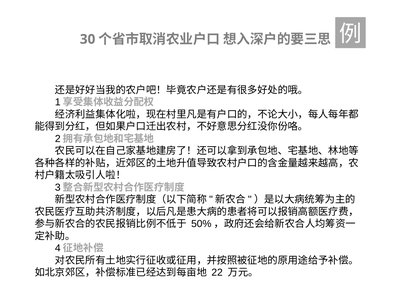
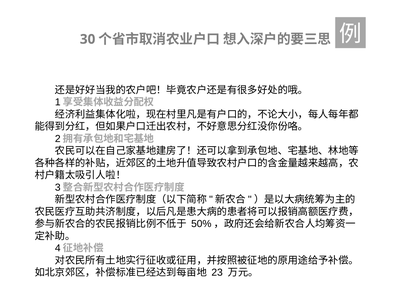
22: 22 -> 23 (217, 272)
